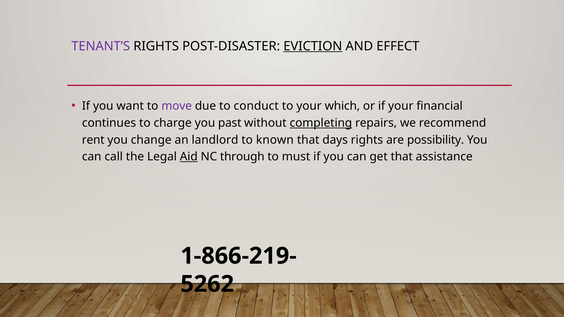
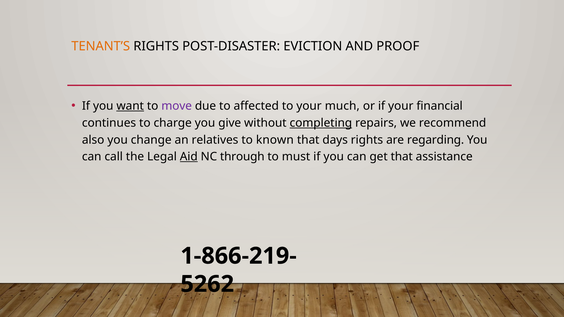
TENANT’S colour: purple -> orange (101, 46)
EVICTION underline: present -> none (313, 46)
EFFECT: EFFECT -> PROOF (398, 46)
want underline: none -> present (130, 106)
conduct: conduct -> affected (256, 106)
which: which -> much (342, 106)
past: past -> give (230, 123)
rent: rent -> also (93, 140)
landlord: landlord -> relatives (215, 140)
possibility: possibility -> regarding (436, 140)
